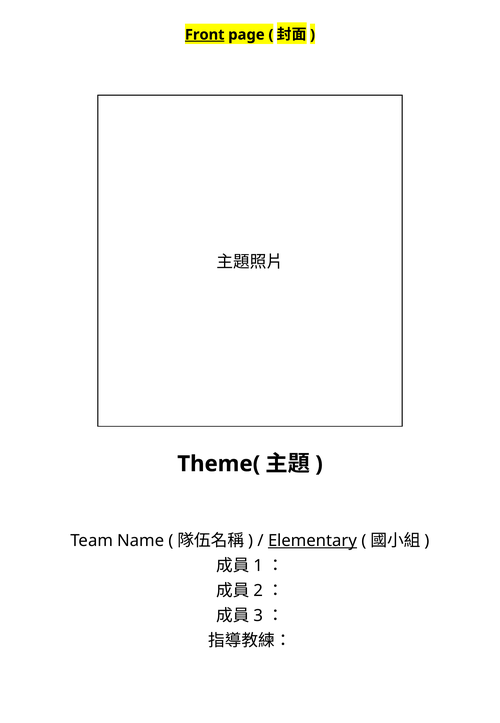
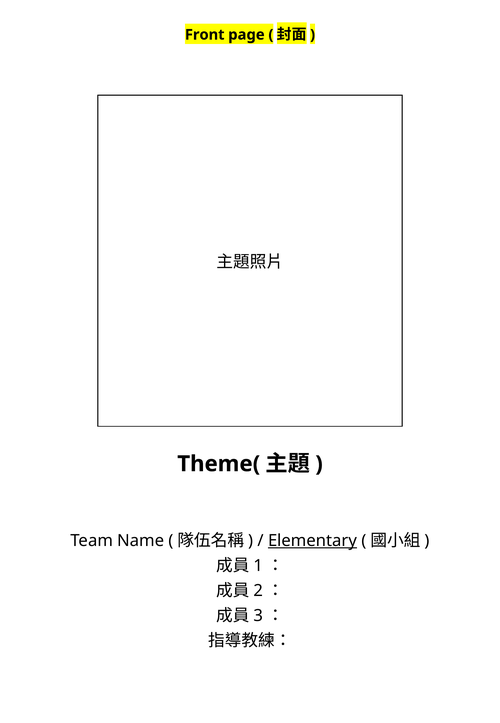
Front underline: present -> none (205, 35)
